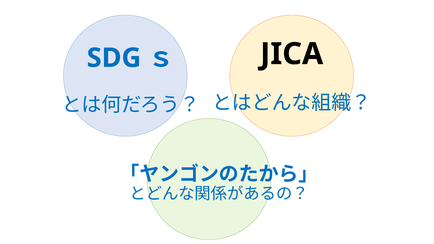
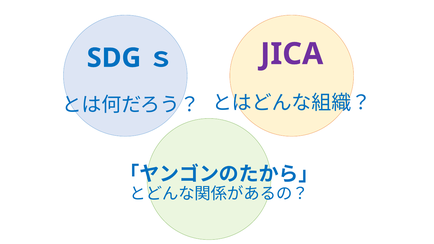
JICA colour: black -> purple (292, 54)
